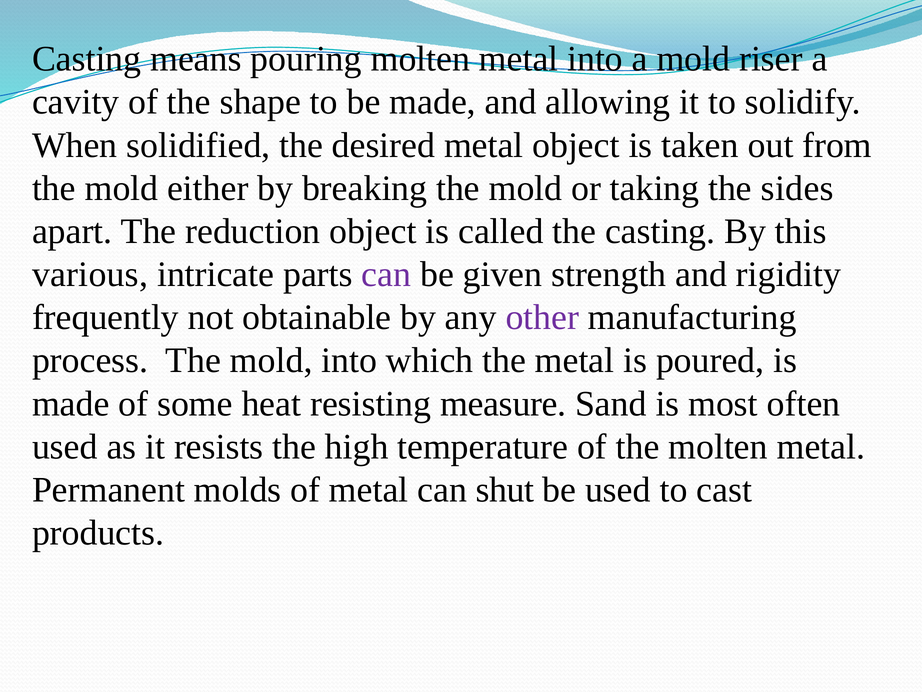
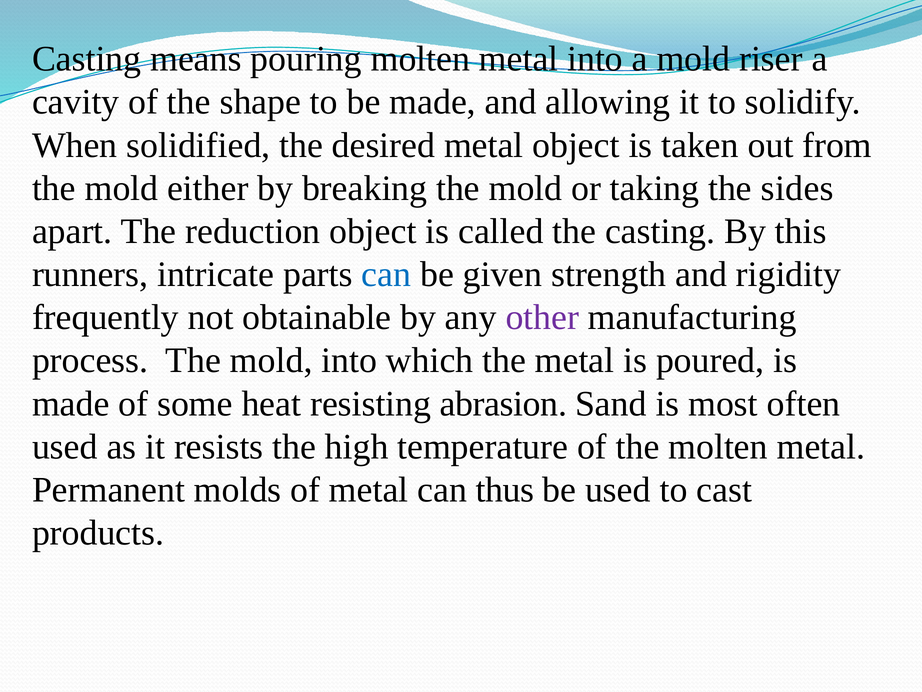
various: various -> runners (90, 274)
can colour: purple -> blue (386, 274)
measure: measure -> abrasion (503, 403)
shut: shut -> thus (505, 490)
